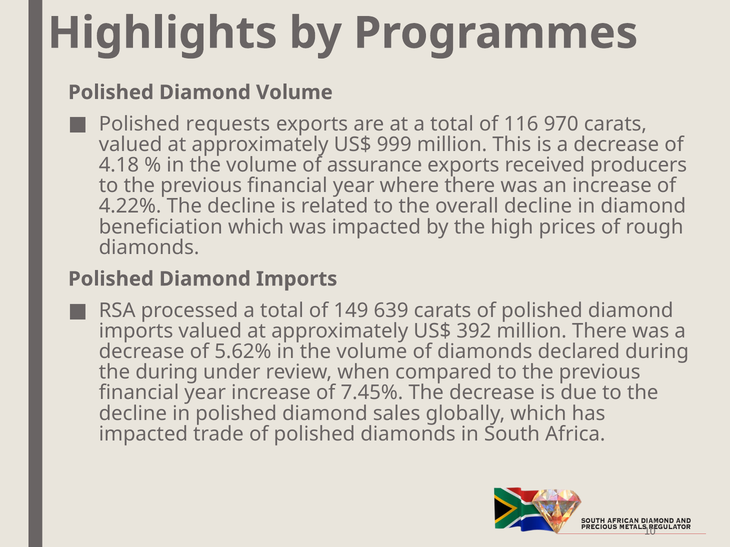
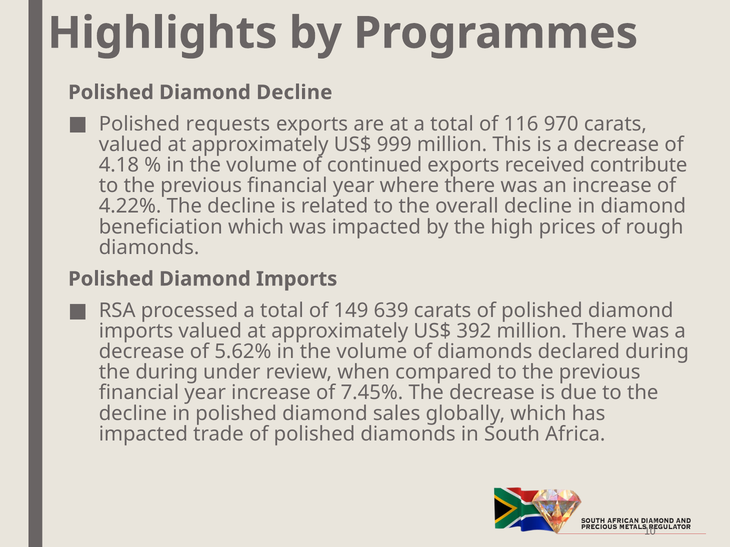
Diamond Volume: Volume -> Decline (294, 93)
assurance: assurance -> continued (375, 165)
producers: producers -> contribute (639, 165)
